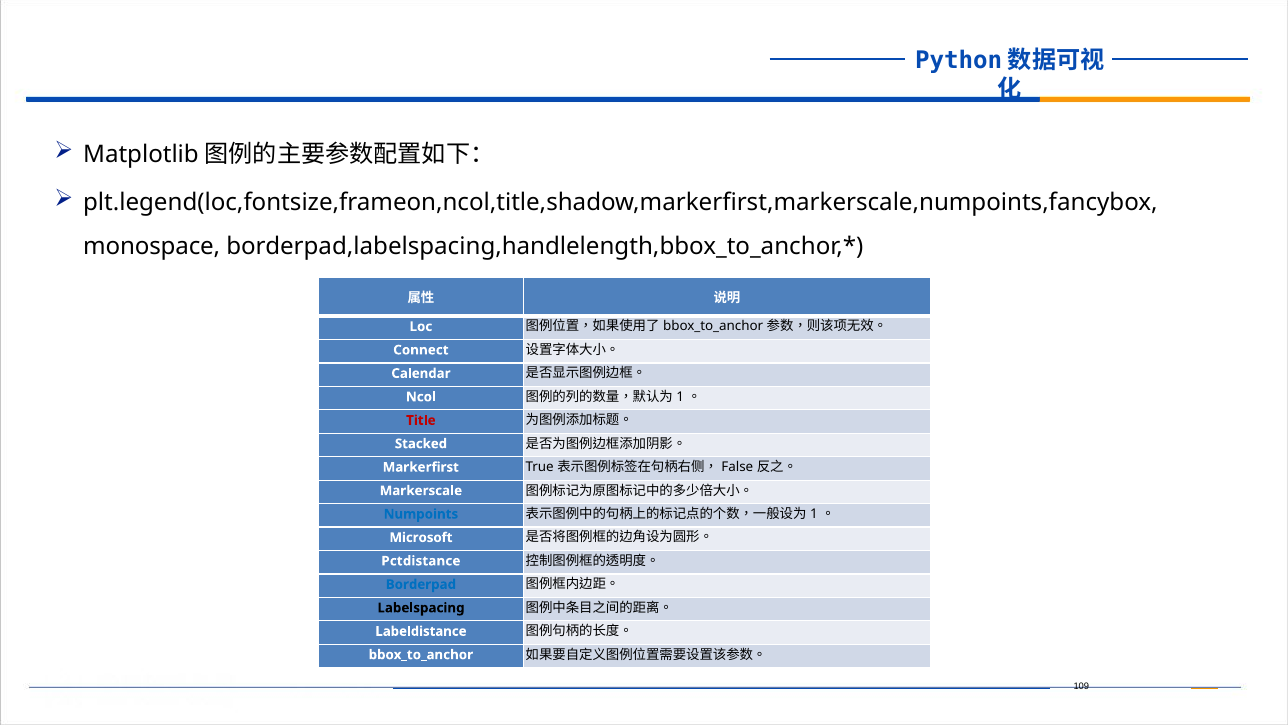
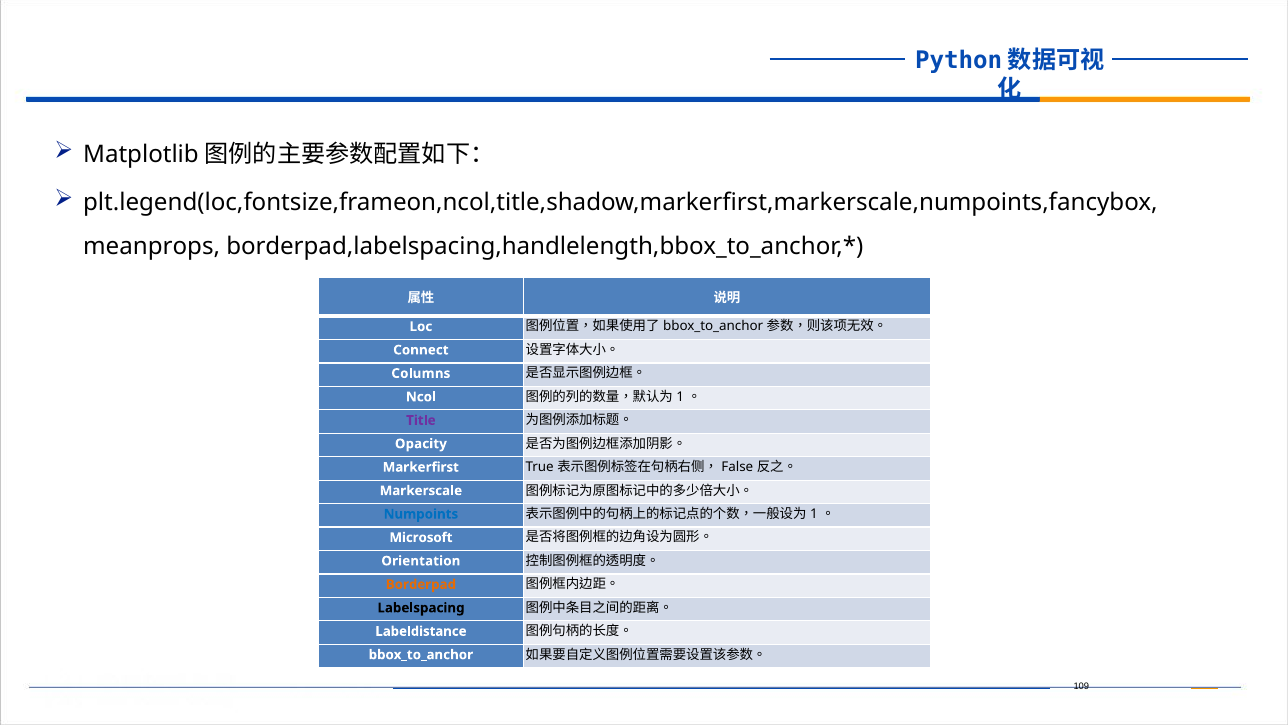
monospace: monospace -> meanprops (152, 246)
Calendar: Calendar -> Columns (421, 373)
Title colour: red -> purple (421, 420)
Stacked: Stacked -> Opacity (421, 443)
Pctdistance: Pctdistance -> Orientation (421, 561)
Borderpad colour: blue -> orange (421, 584)
